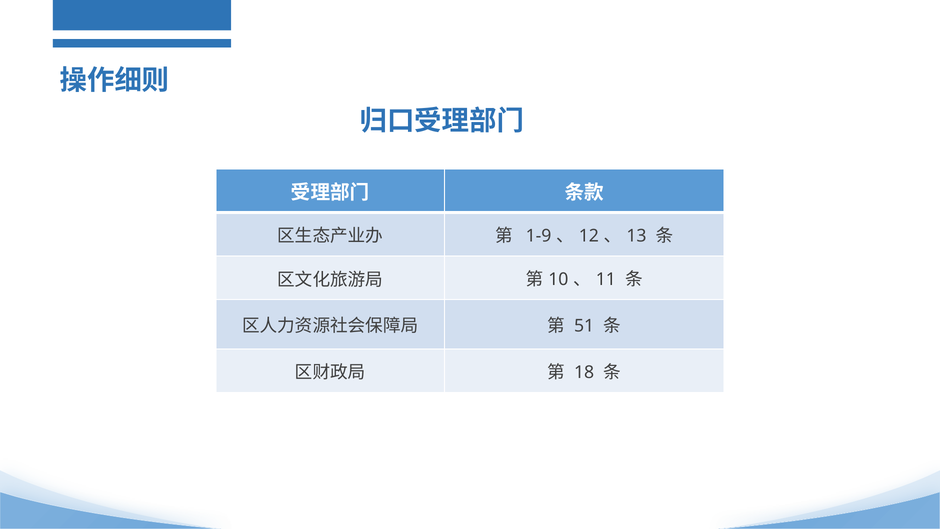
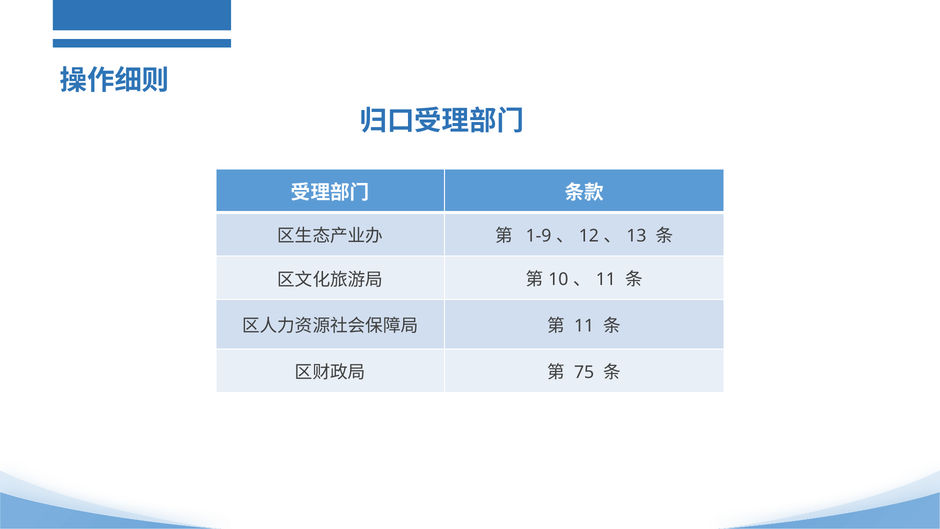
51: 51 -> 11 (584, 326)
18: 18 -> 75 (584, 372)
